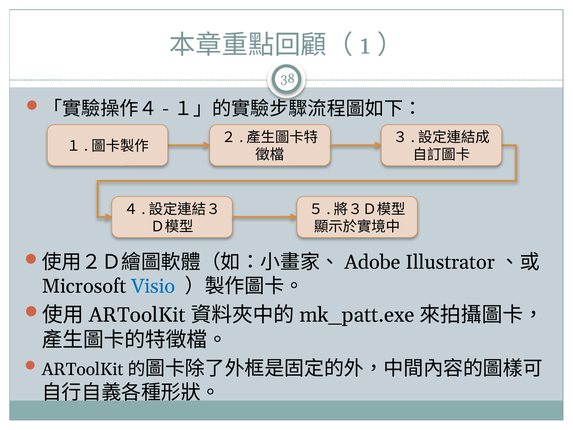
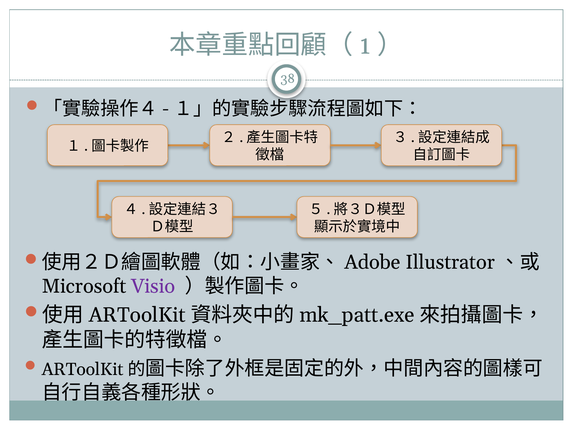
Visio colour: blue -> purple (153, 286)
